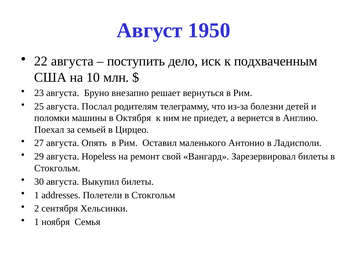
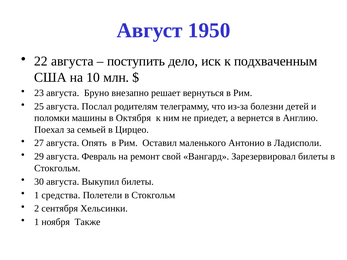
Hopeless: Hopeless -> Февраль (99, 157)
addresses: addresses -> средства (61, 195)
Семья: Семья -> Также (88, 222)
